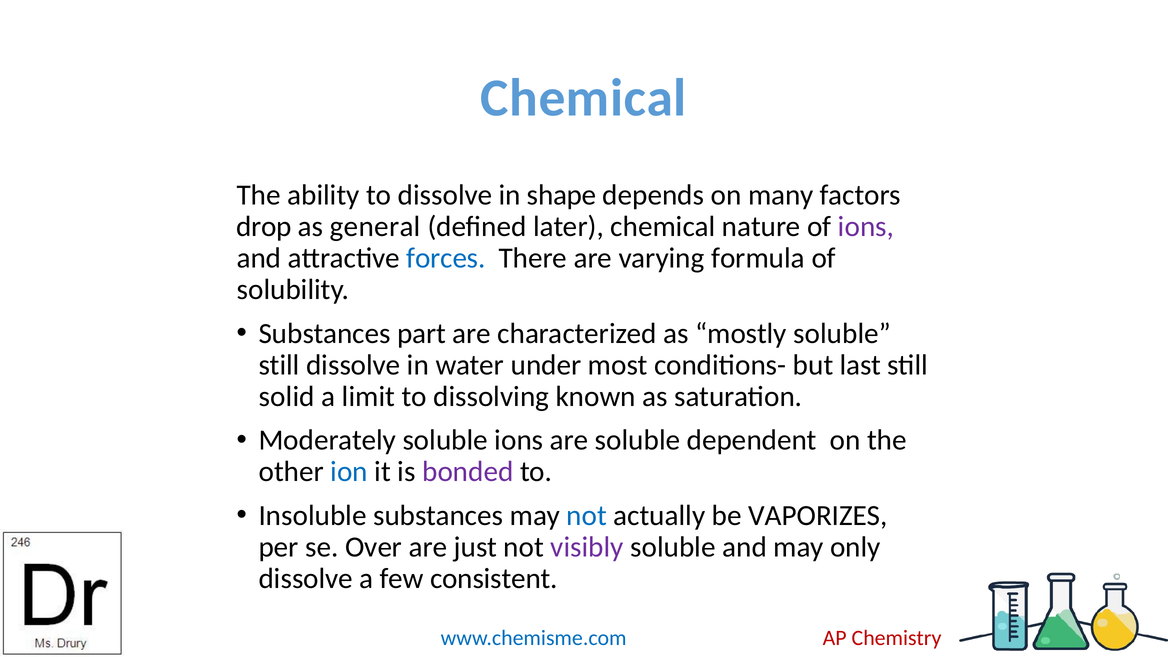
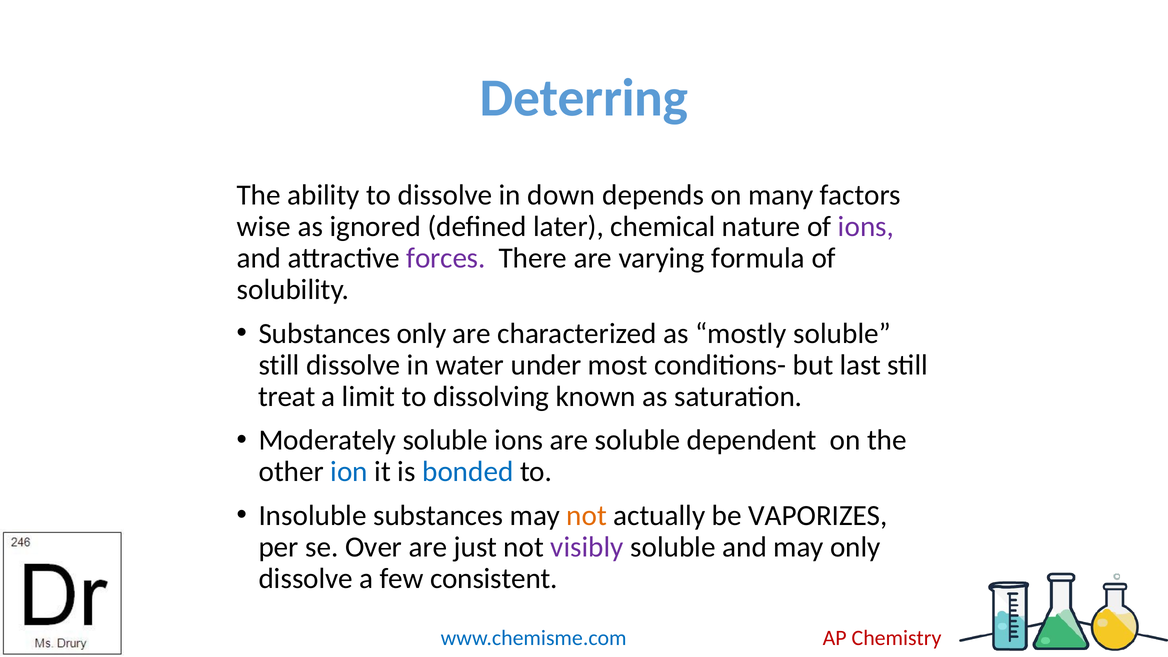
Chemical: Chemical -> Deterring (584, 98)
shape: shape -> down (561, 195)
drop: drop -> wise (264, 227)
general: general -> ignored (375, 227)
forces colour: blue -> purple (446, 258)
Substances part: part -> only (422, 333)
solid: solid -> treat (287, 396)
bonded colour: purple -> blue (468, 472)
not colour: blue -> orange (587, 515)
